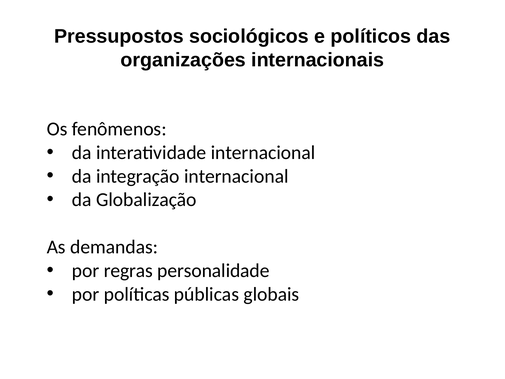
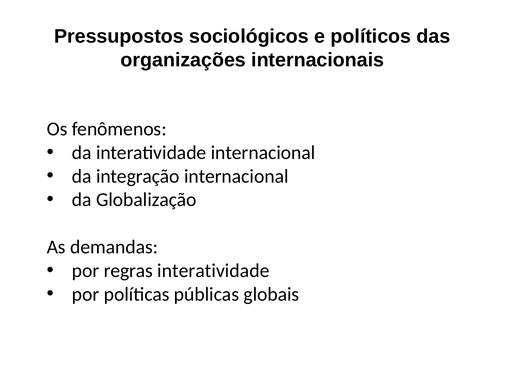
regras personalidade: personalidade -> interatividade (213, 270)
